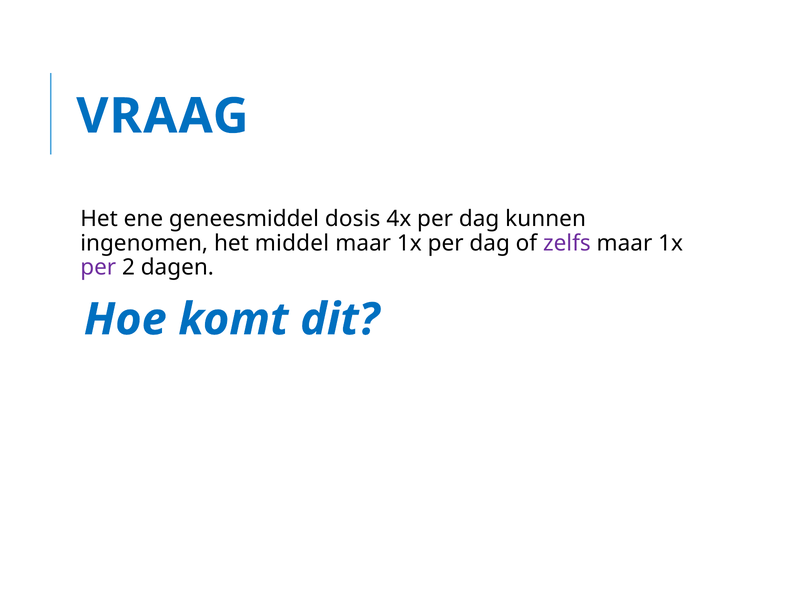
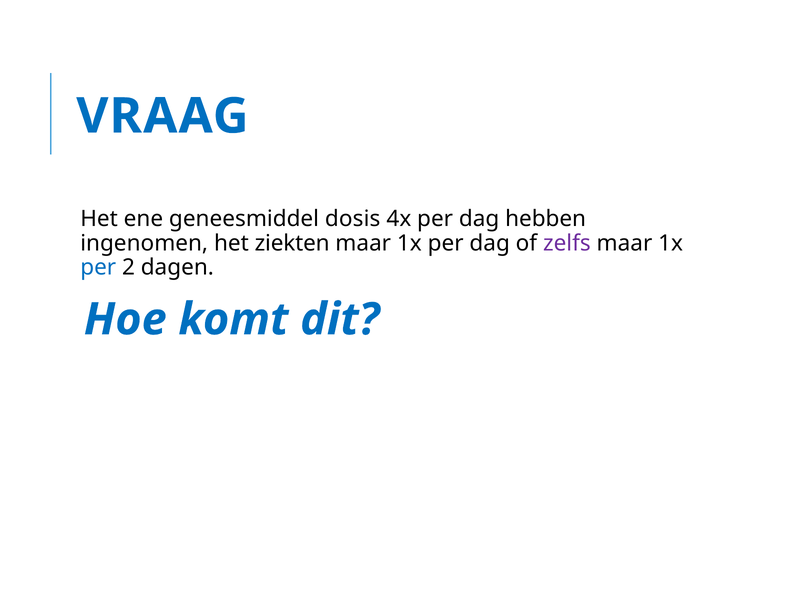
kunnen: kunnen -> hebben (546, 219)
middel: middel -> ziekten (292, 243)
per colour: purple -> blue (98, 268)
